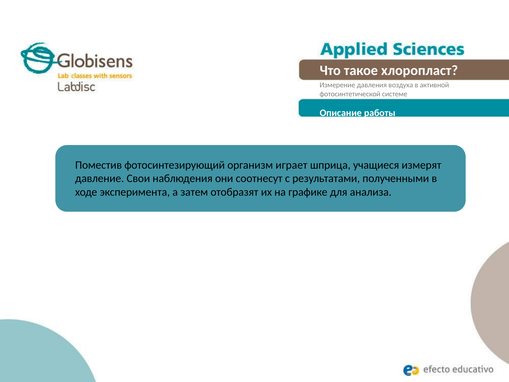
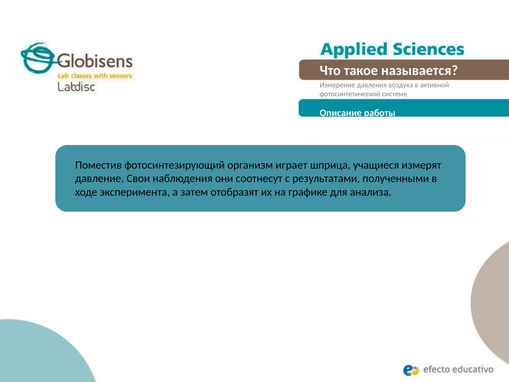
хлоропласт: хлоропласт -> называется (420, 71)
